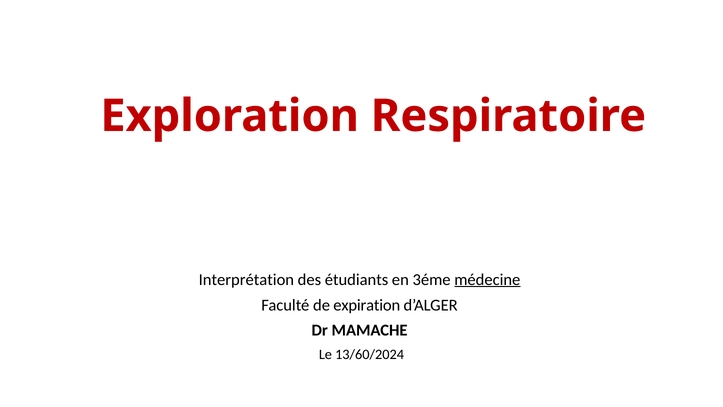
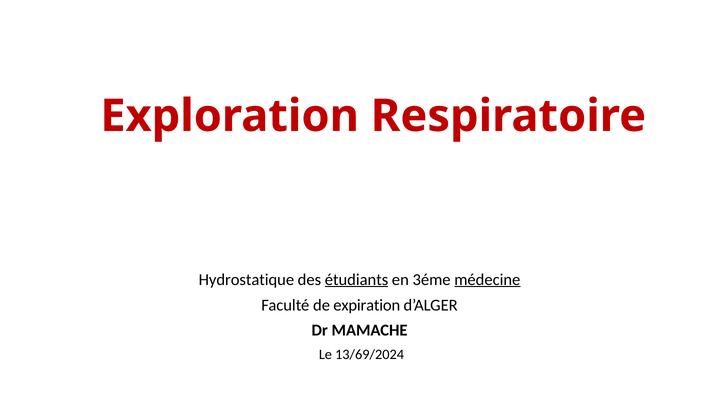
Interprétation: Interprétation -> Hydrostatique (246, 279)
étudiants underline: none -> present (357, 279)
13/60/2024: 13/60/2024 -> 13/69/2024 (370, 354)
